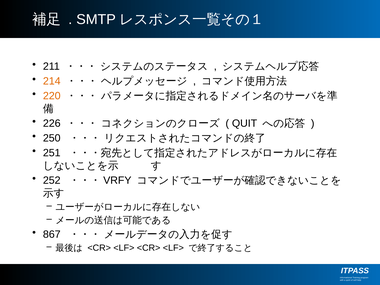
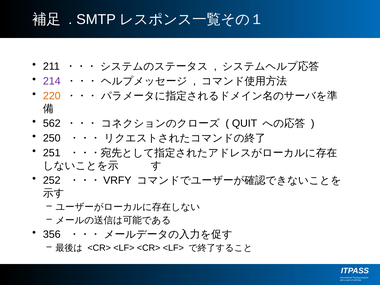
214 colour: orange -> purple (52, 81)
226: 226 -> 562 (52, 123)
867: 867 -> 356 (52, 234)
